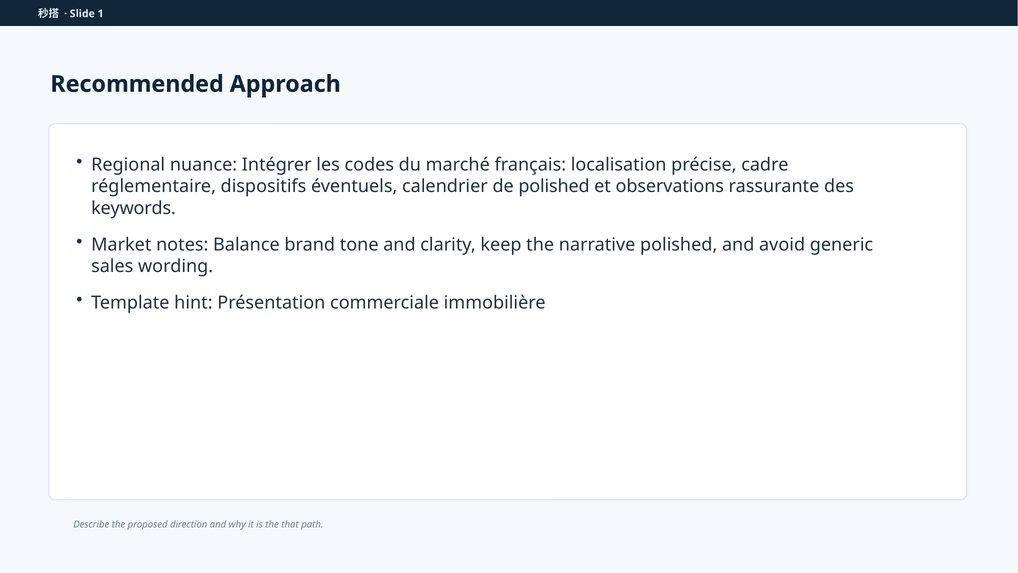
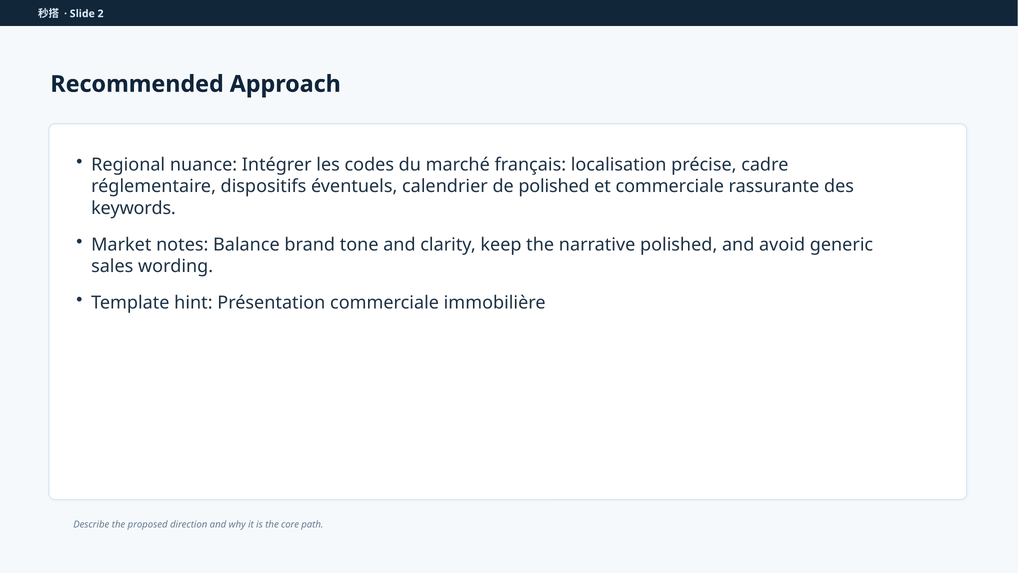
1: 1 -> 2 (101, 14)
et observations: observations -> commerciale (670, 186)
that: that -> core (290, 524)
